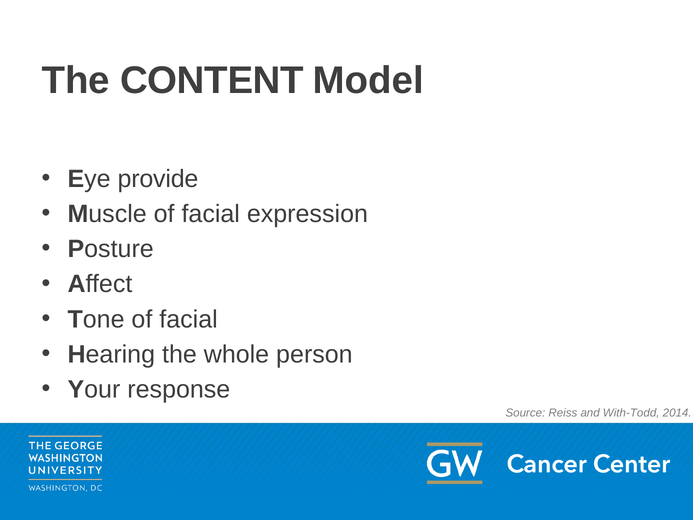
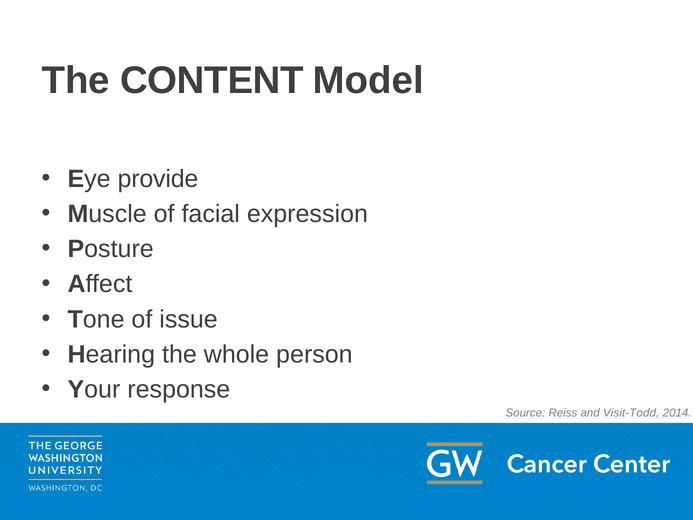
Tone of facial: facial -> issue (189, 319)
With-Todd: With-Todd -> Visit-Todd (631, 413)
